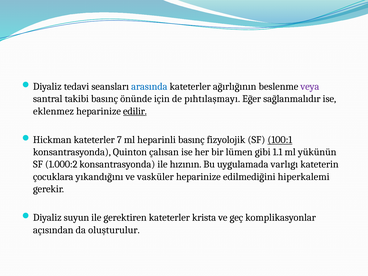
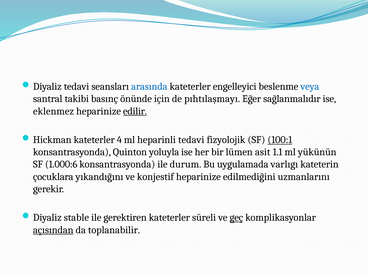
ağırlığının: ağırlığının -> engelleyici (235, 87)
veya colour: purple -> blue (310, 87)
7: 7 -> 4 (119, 140)
heparinli basınç: basınç -> tedavi (191, 140)
çalısan: çalısan -> yoluyla (164, 152)
gibi: gibi -> asit (263, 152)
1.000:2: 1.000:2 -> 1.000:6 (61, 164)
hızının: hızının -> durum (186, 164)
vasküler: vasküler -> konjestif (155, 177)
hiperkalemi: hiperkalemi -> uzmanlarını (304, 177)
suyun: suyun -> stable (76, 218)
krista: krista -> süreli (204, 218)
geç underline: none -> present (236, 218)
açısından underline: none -> present (53, 230)
oluşturulur: oluşturulur -> toplanabilir (114, 230)
